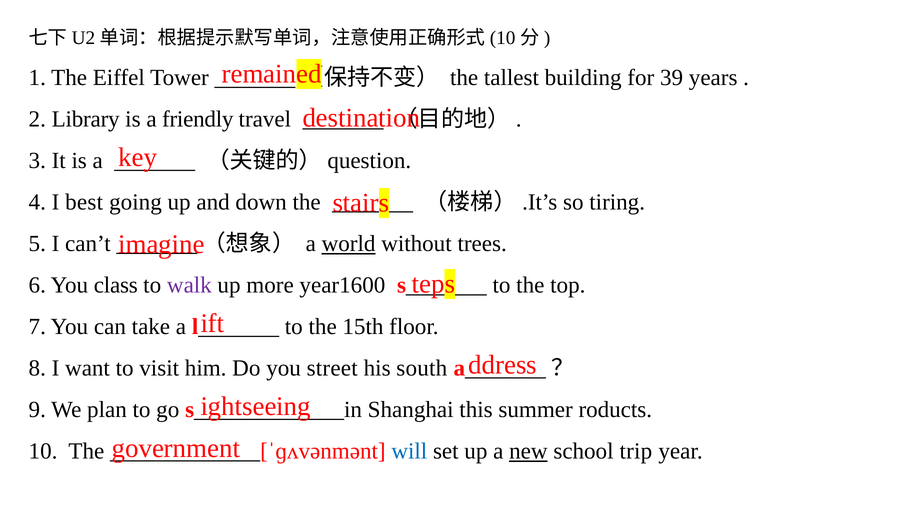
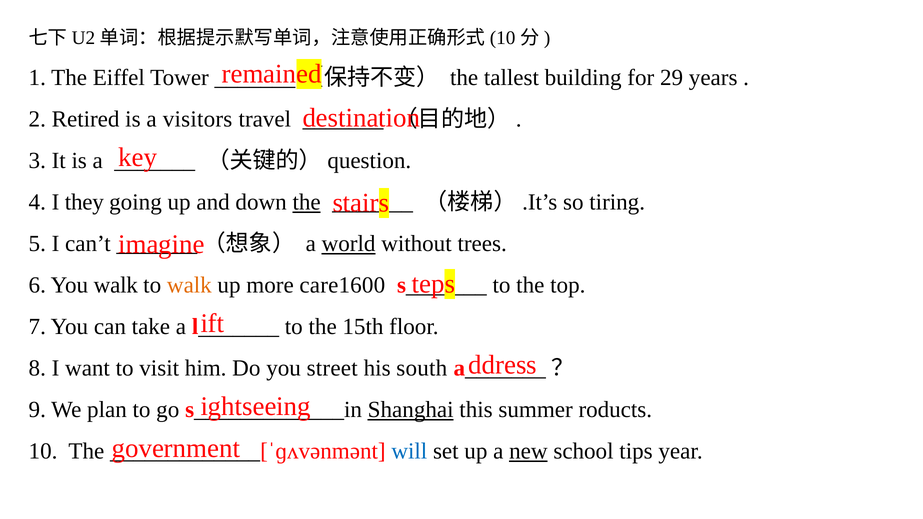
39: 39 -> 29 (672, 78)
Library: Library -> Retired (86, 119)
friendly: friendly -> visitors (198, 119)
best: best -> they (84, 202)
the underline: none -> present (307, 202)
You class: class -> walk (116, 285)
walk colour: purple -> orange (189, 285)
year1600: year1600 -> care1600 (342, 285)
Shanghai underline: none -> present (411, 410)
trip: trip -> tips (636, 451)
